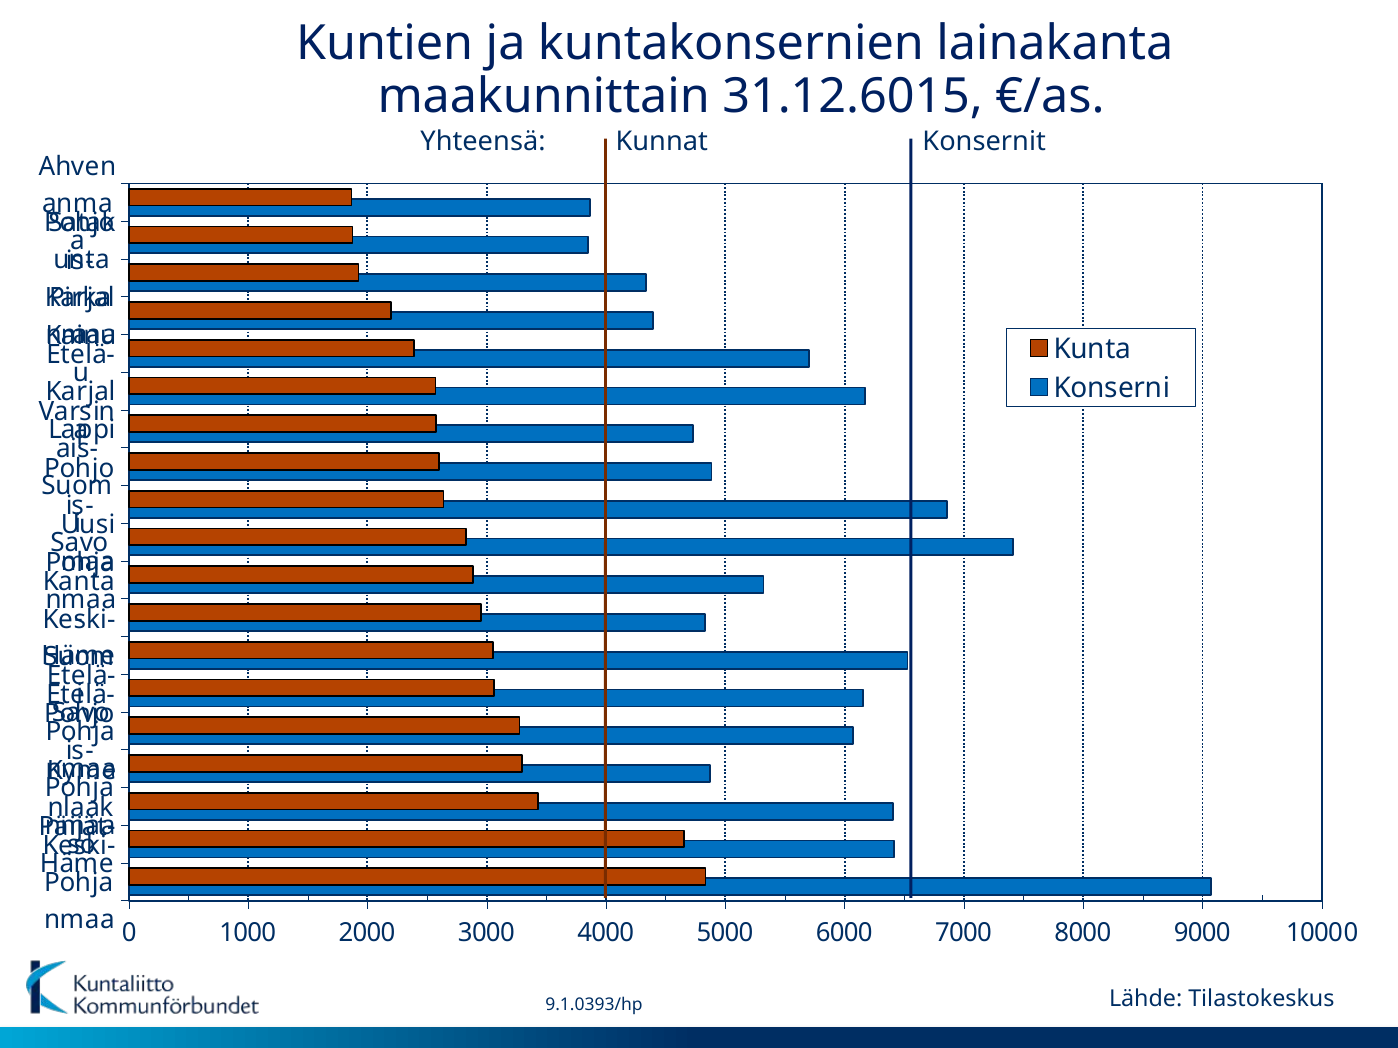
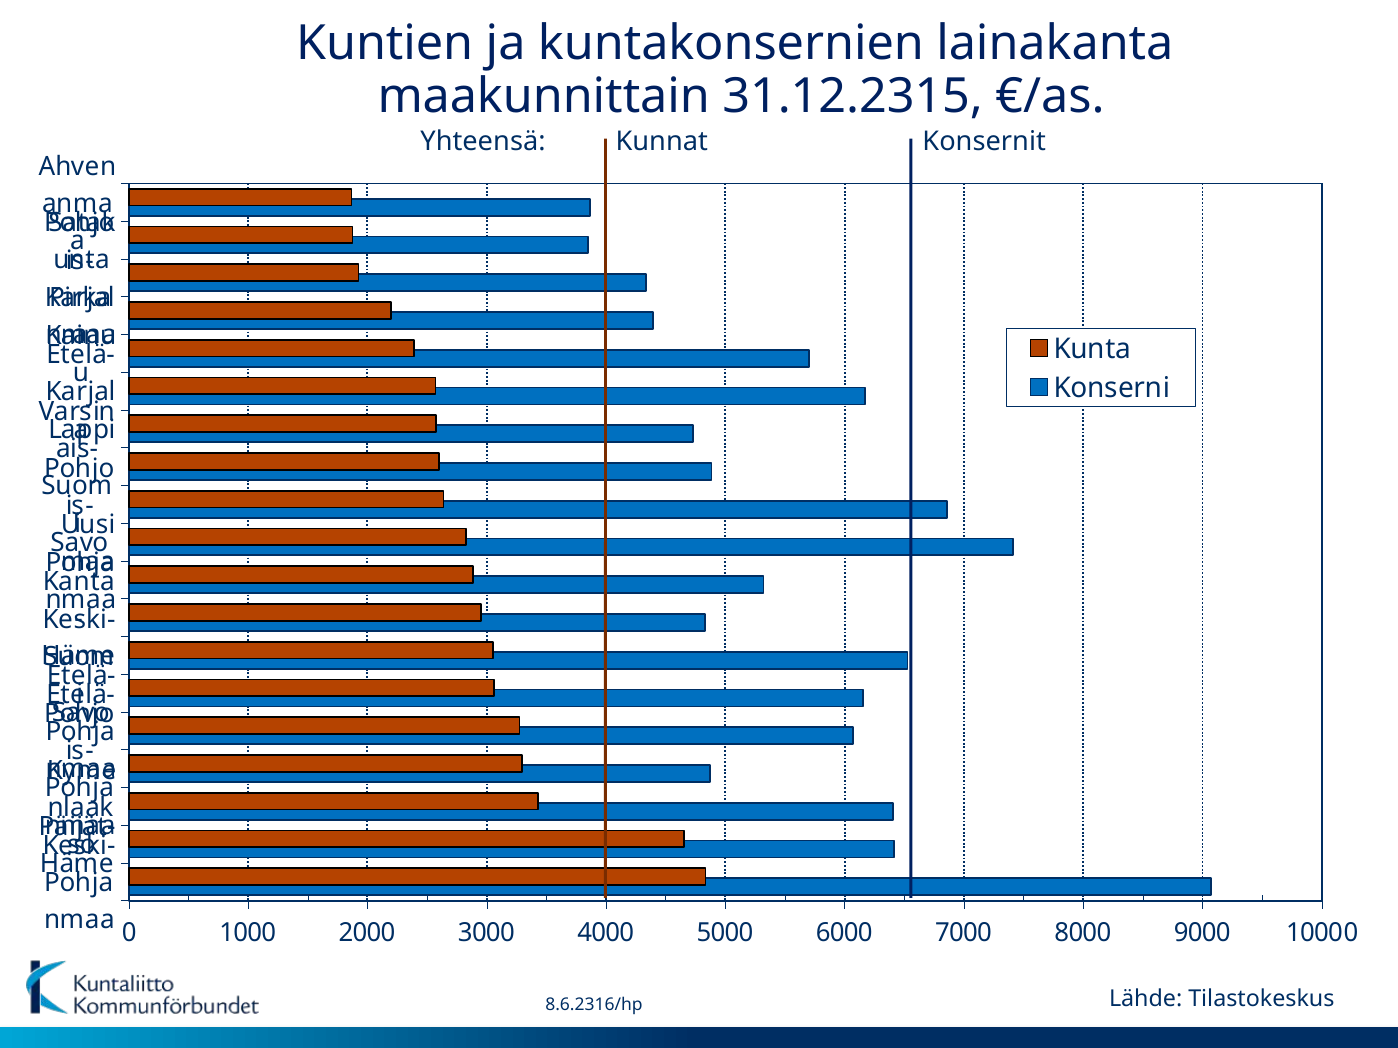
31.12.6015: 31.12.6015 -> 31.12.2315 (853, 96)
9.1.0393/hp: 9.1.0393/hp -> 8.6.2316/hp (594, 1005)
